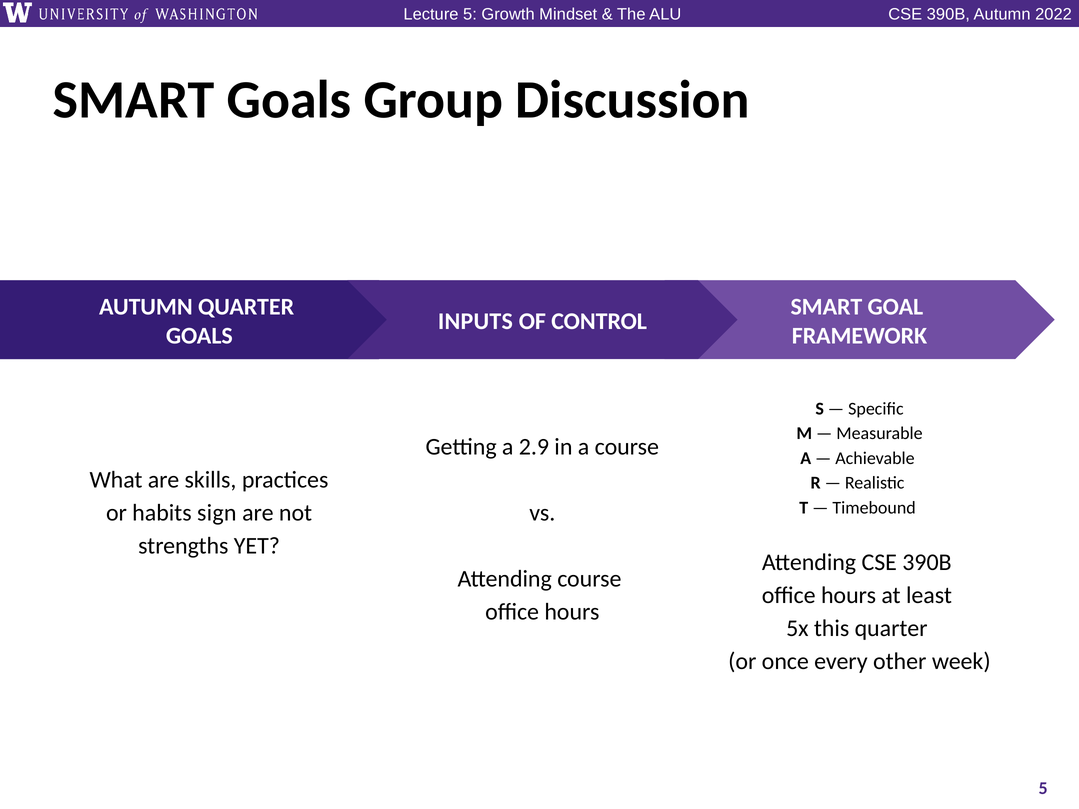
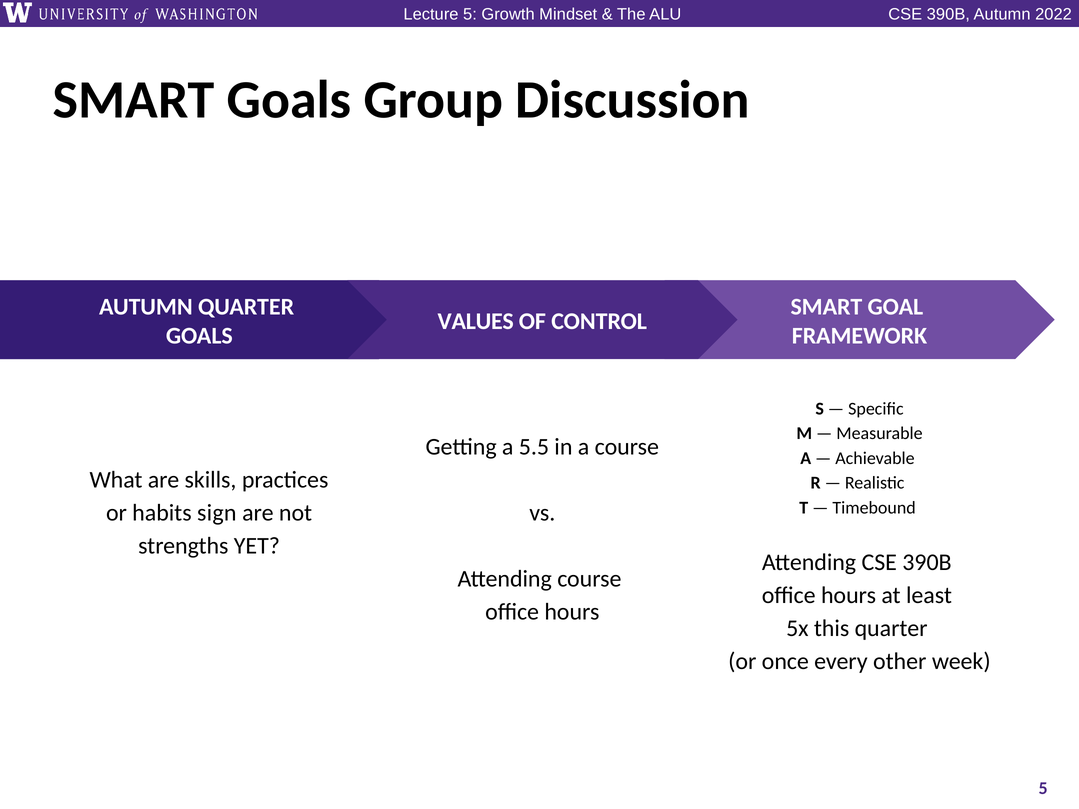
INPUTS: INPUTS -> VALUES (476, 321)
2.9: 2.9 -> 5.5 (534, 447)
